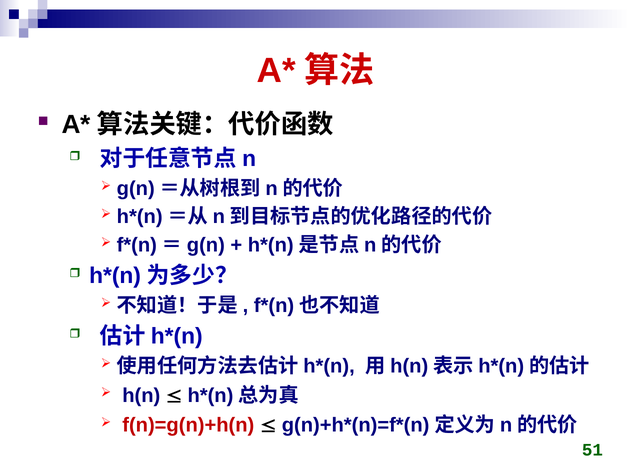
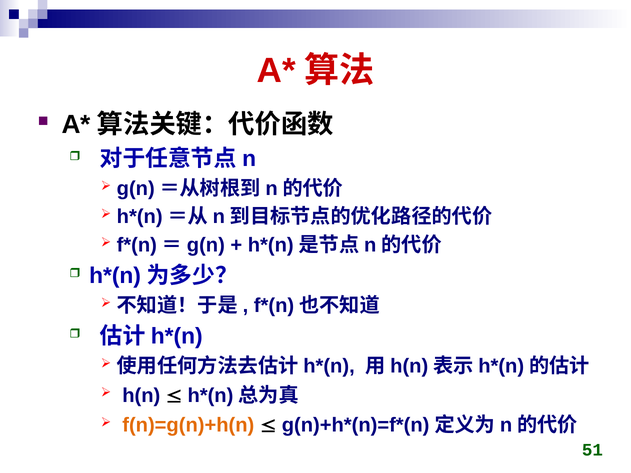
f(n)=g(n)+h(n colour: red -> orange (188, 425)
